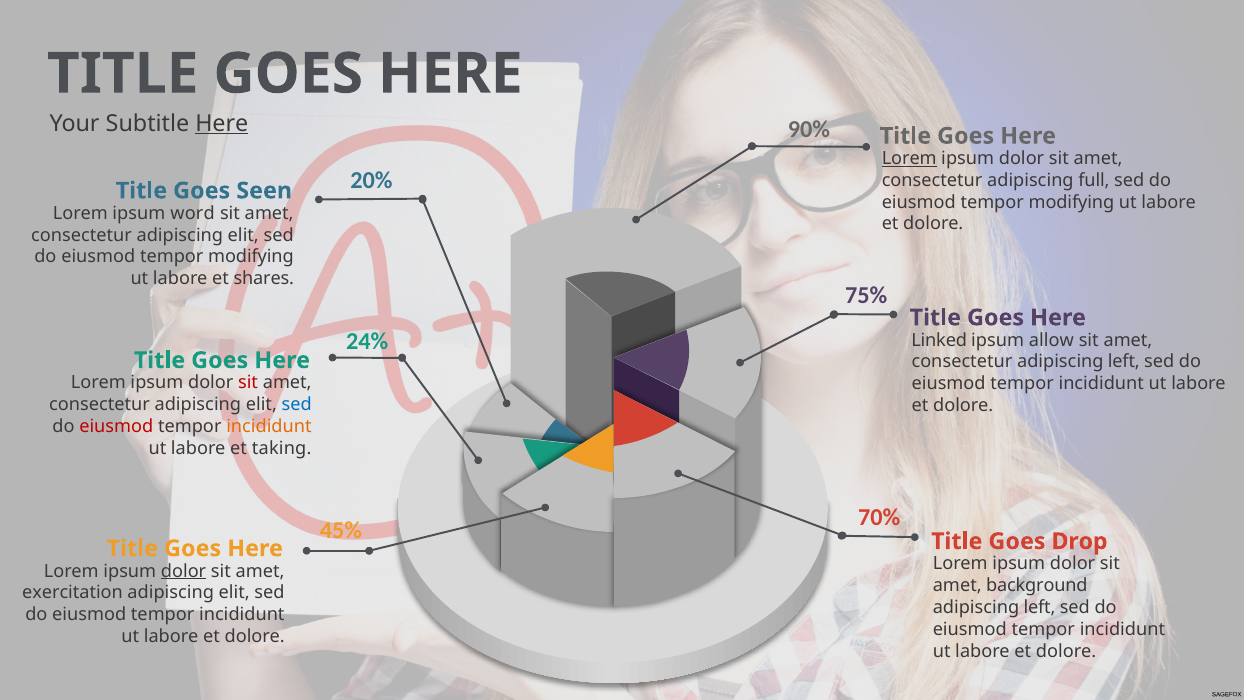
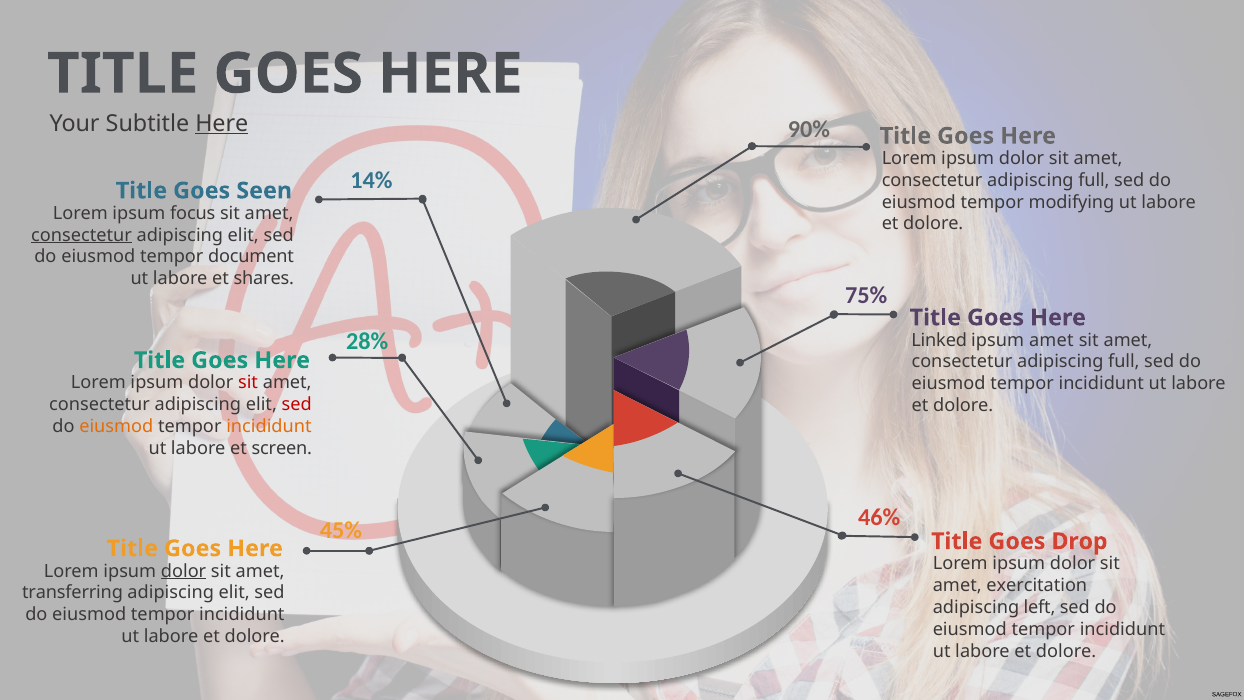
Lorem underline: present -> none (909, 158)
20%: 20% -> 14% (371, 180)
word: word -> focus (193, 213)
consectetur underline: none -> present (82, 235)
modifying: modifying -> document (251, 257)
24%: 24% -> 28% (367, 342)
ipsum allow: allow -> amet (1051, 340)
left: left -> full (1124, 362)
sed colour: blue -> red (297, 405)
eiusmod colour: red -> orange (116, 426)
taking: taking -> screen (282, 448)
70%: 70% -> 46% (879, 518)
background: background -> exercitation (1037, 586)
exercitation: exercitation -> transferring (73, 593)
